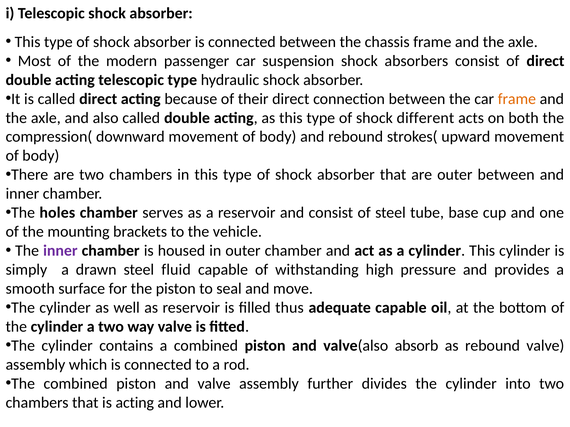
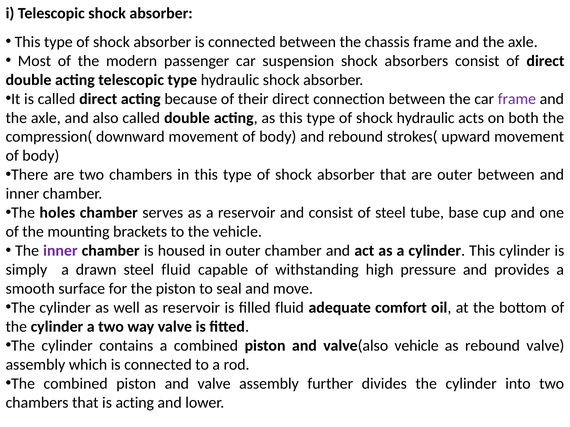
frame colour: orange -> purple (517, 99)
shock different: different -> hydraulic (426, 118)
filled thus: thus -> fluid (290, 308)
adequate capable: capable -> comfort (401, 308)
valve(also absorb: absorb -> vehicle (417, 346)
